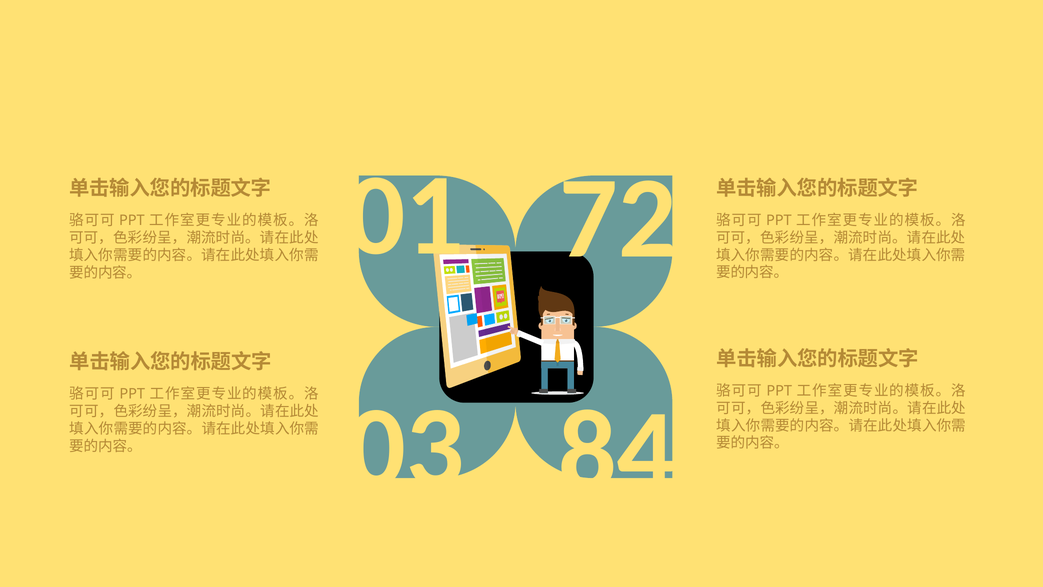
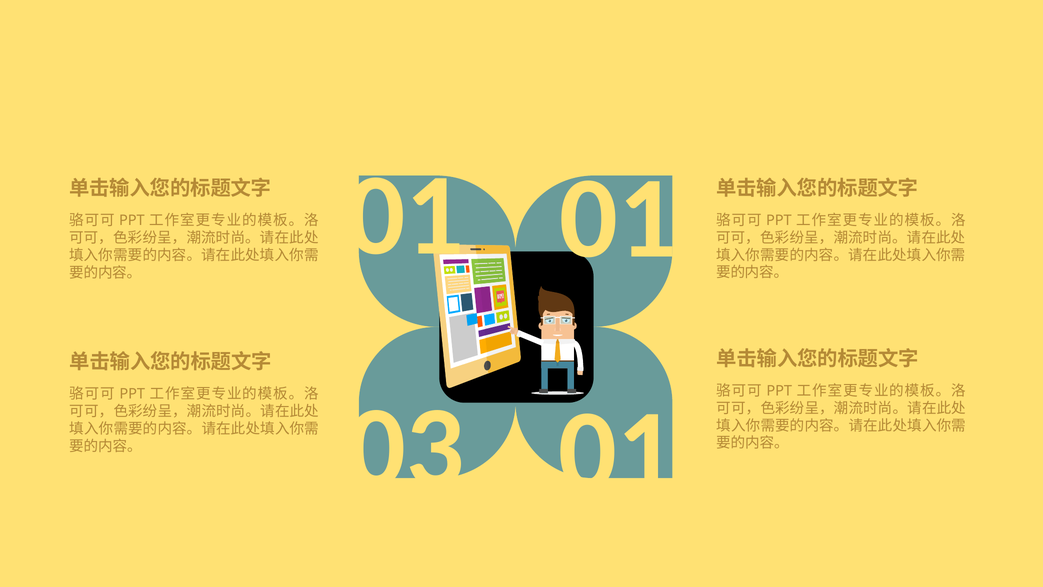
01 72: 72 -> 01 (618, 219)
03 84: 84 -> 01 (617, 451)
